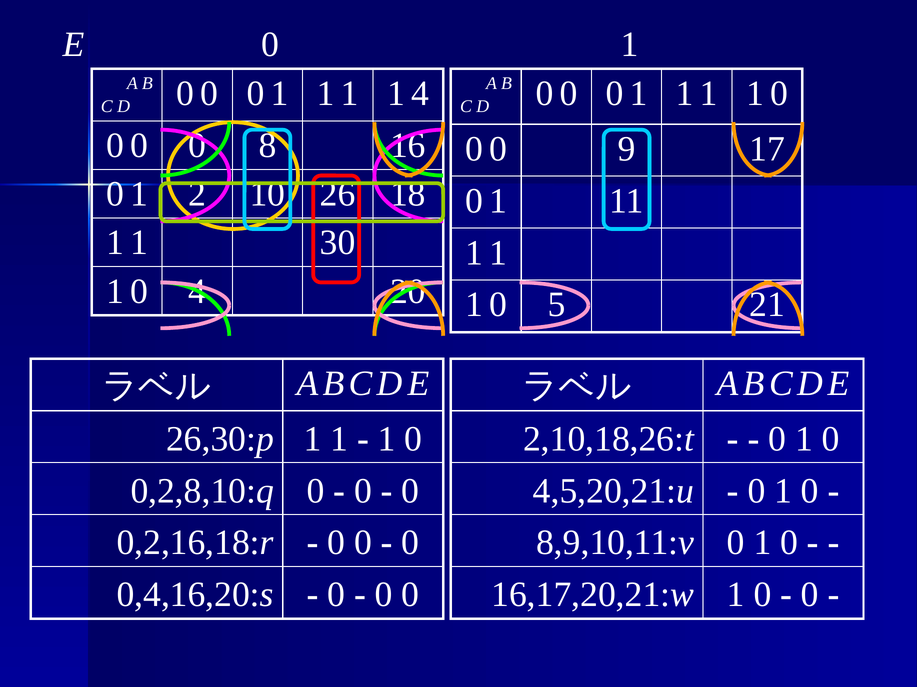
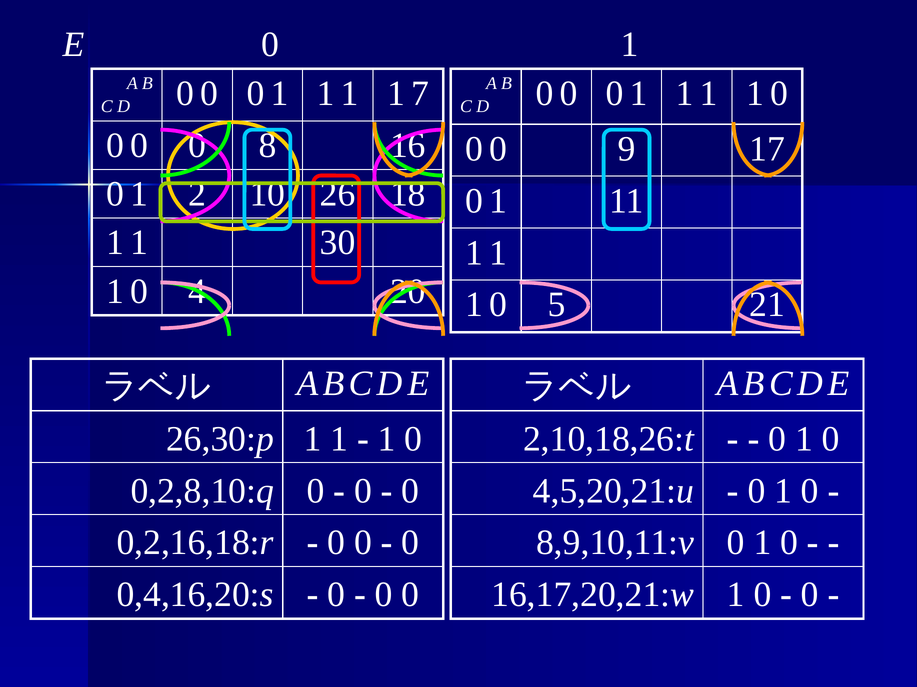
1 4: 4 -> 7 (420, 93)
